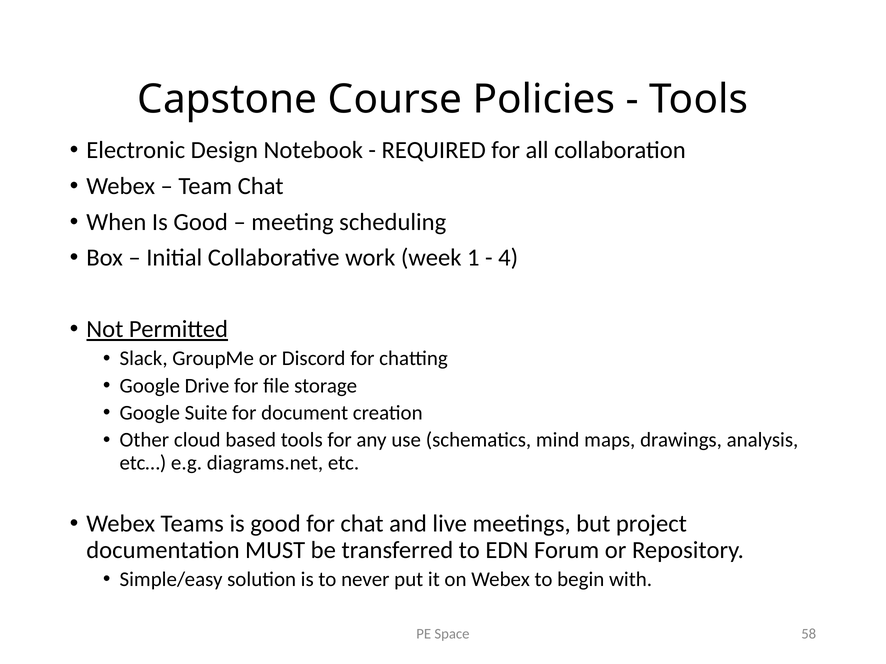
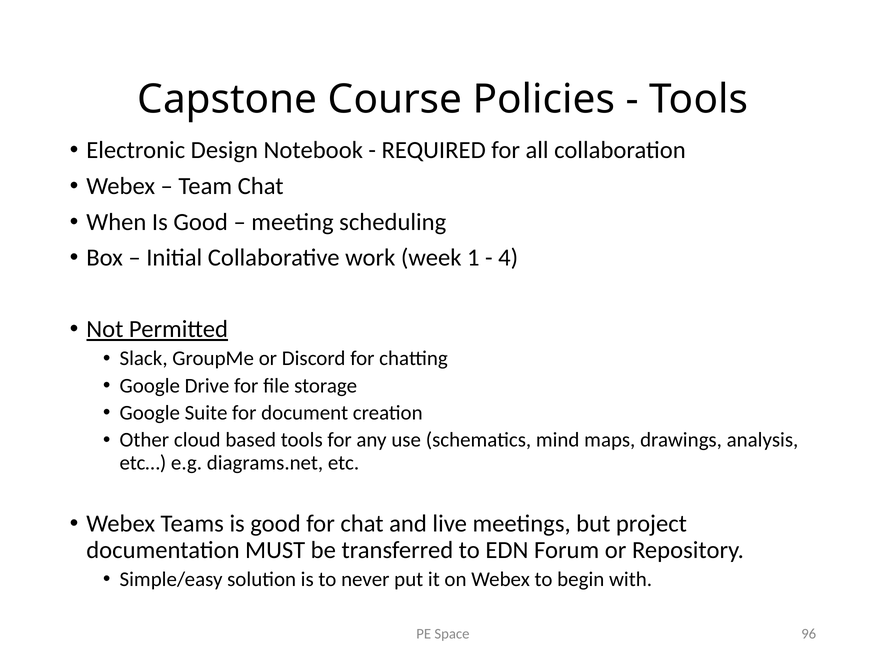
58: 58 -> 96 (809, 634)
